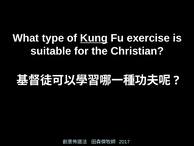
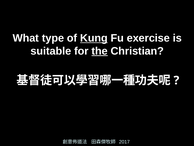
the underline: none -> present (100, 51)
